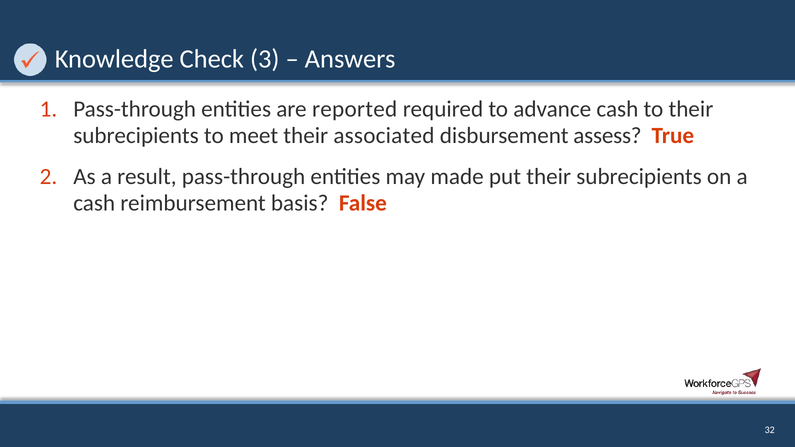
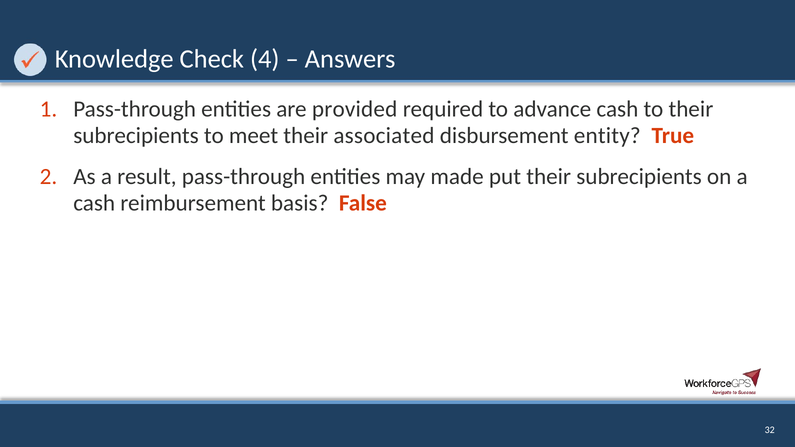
3: 3 -> 4 (265, 59)
reported: reported -> provided (355, 109)
assess: assess -> entity (607, 135)
